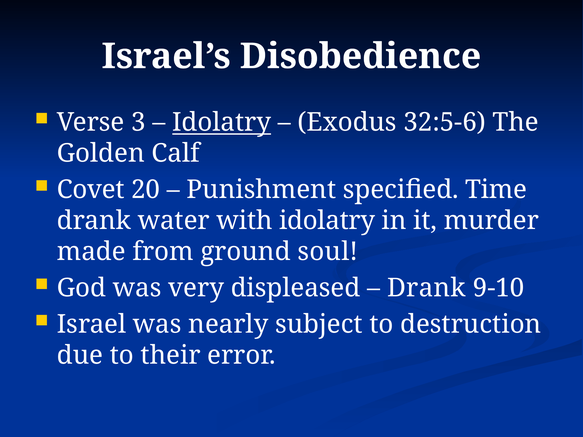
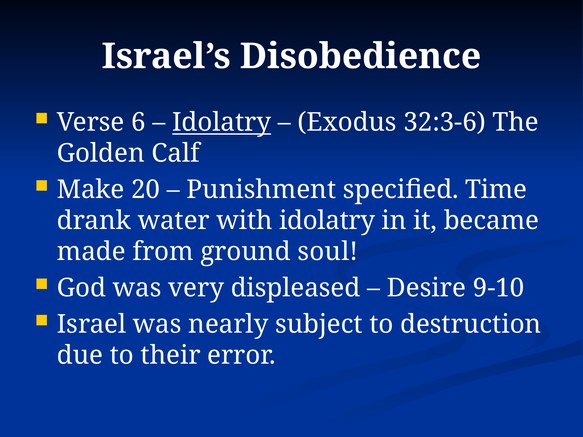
3: 3 -> 6 (138, 122)
32:5-6: 32:5-6 -> 32:3-6 (445, 122)
Covet: Covet -> Make (91, 190)
murder: murder -> became (491, 221)
Drank: Drank -> Desire (427, 288)
